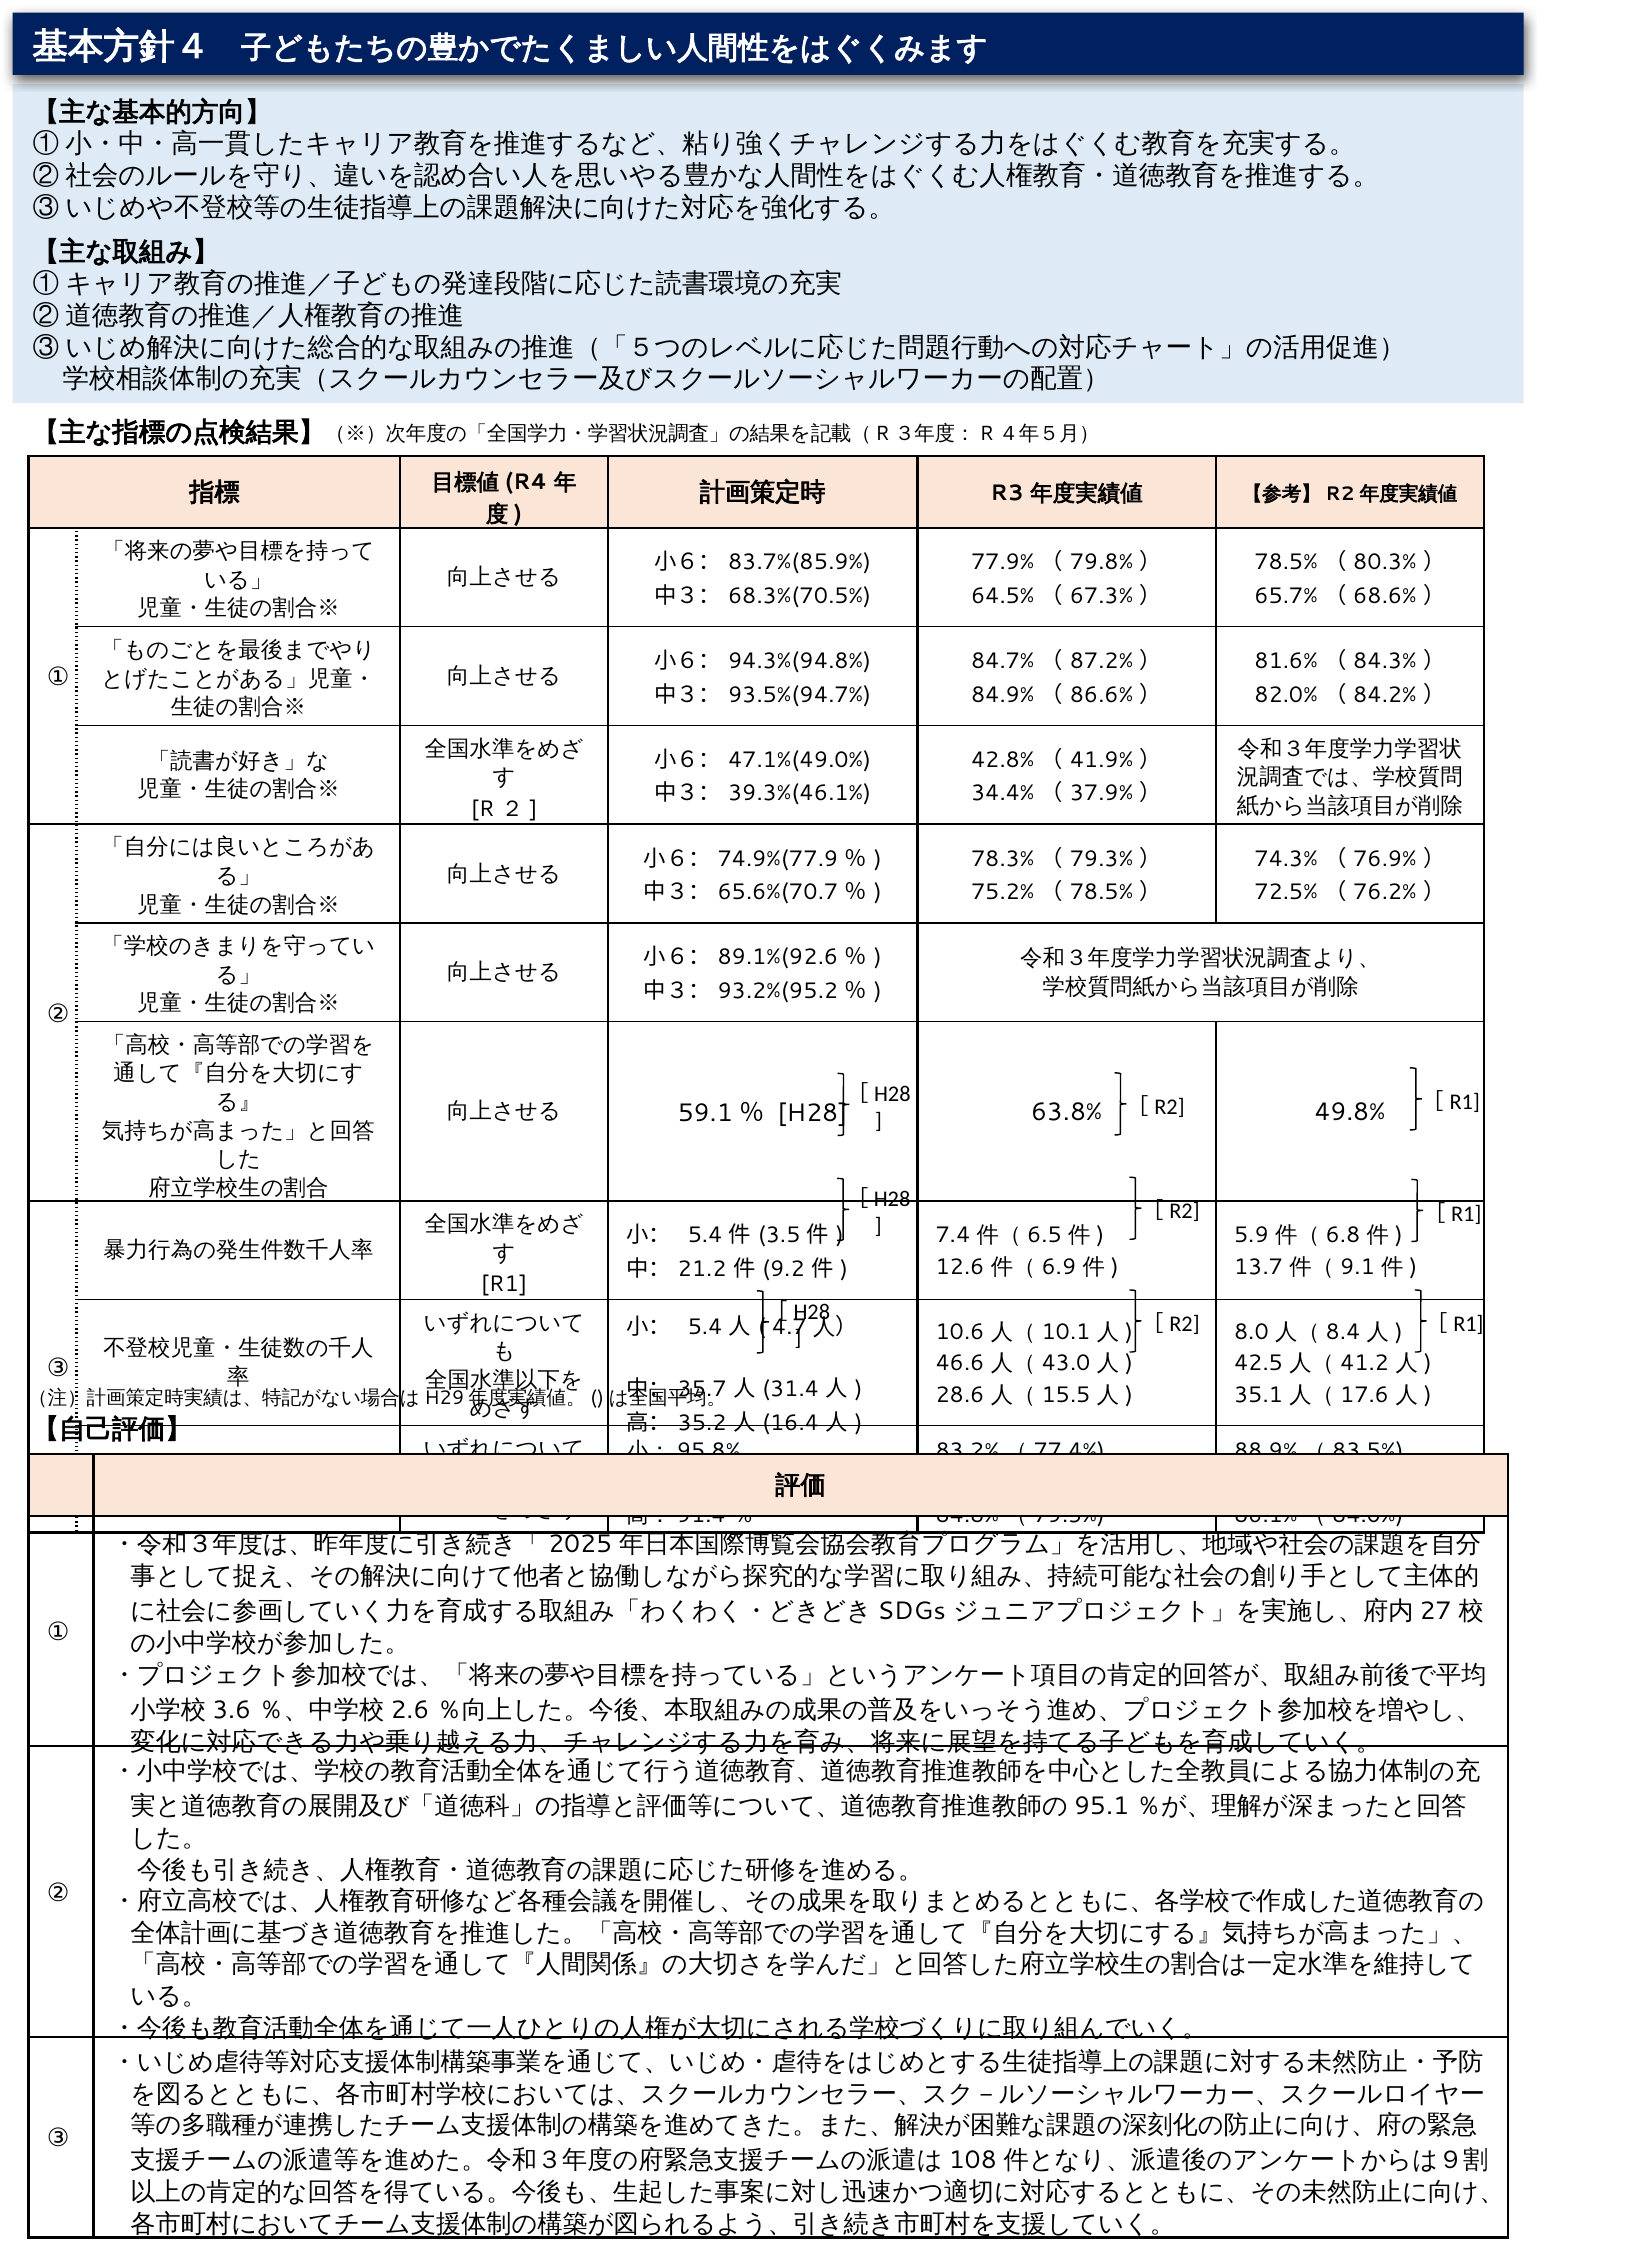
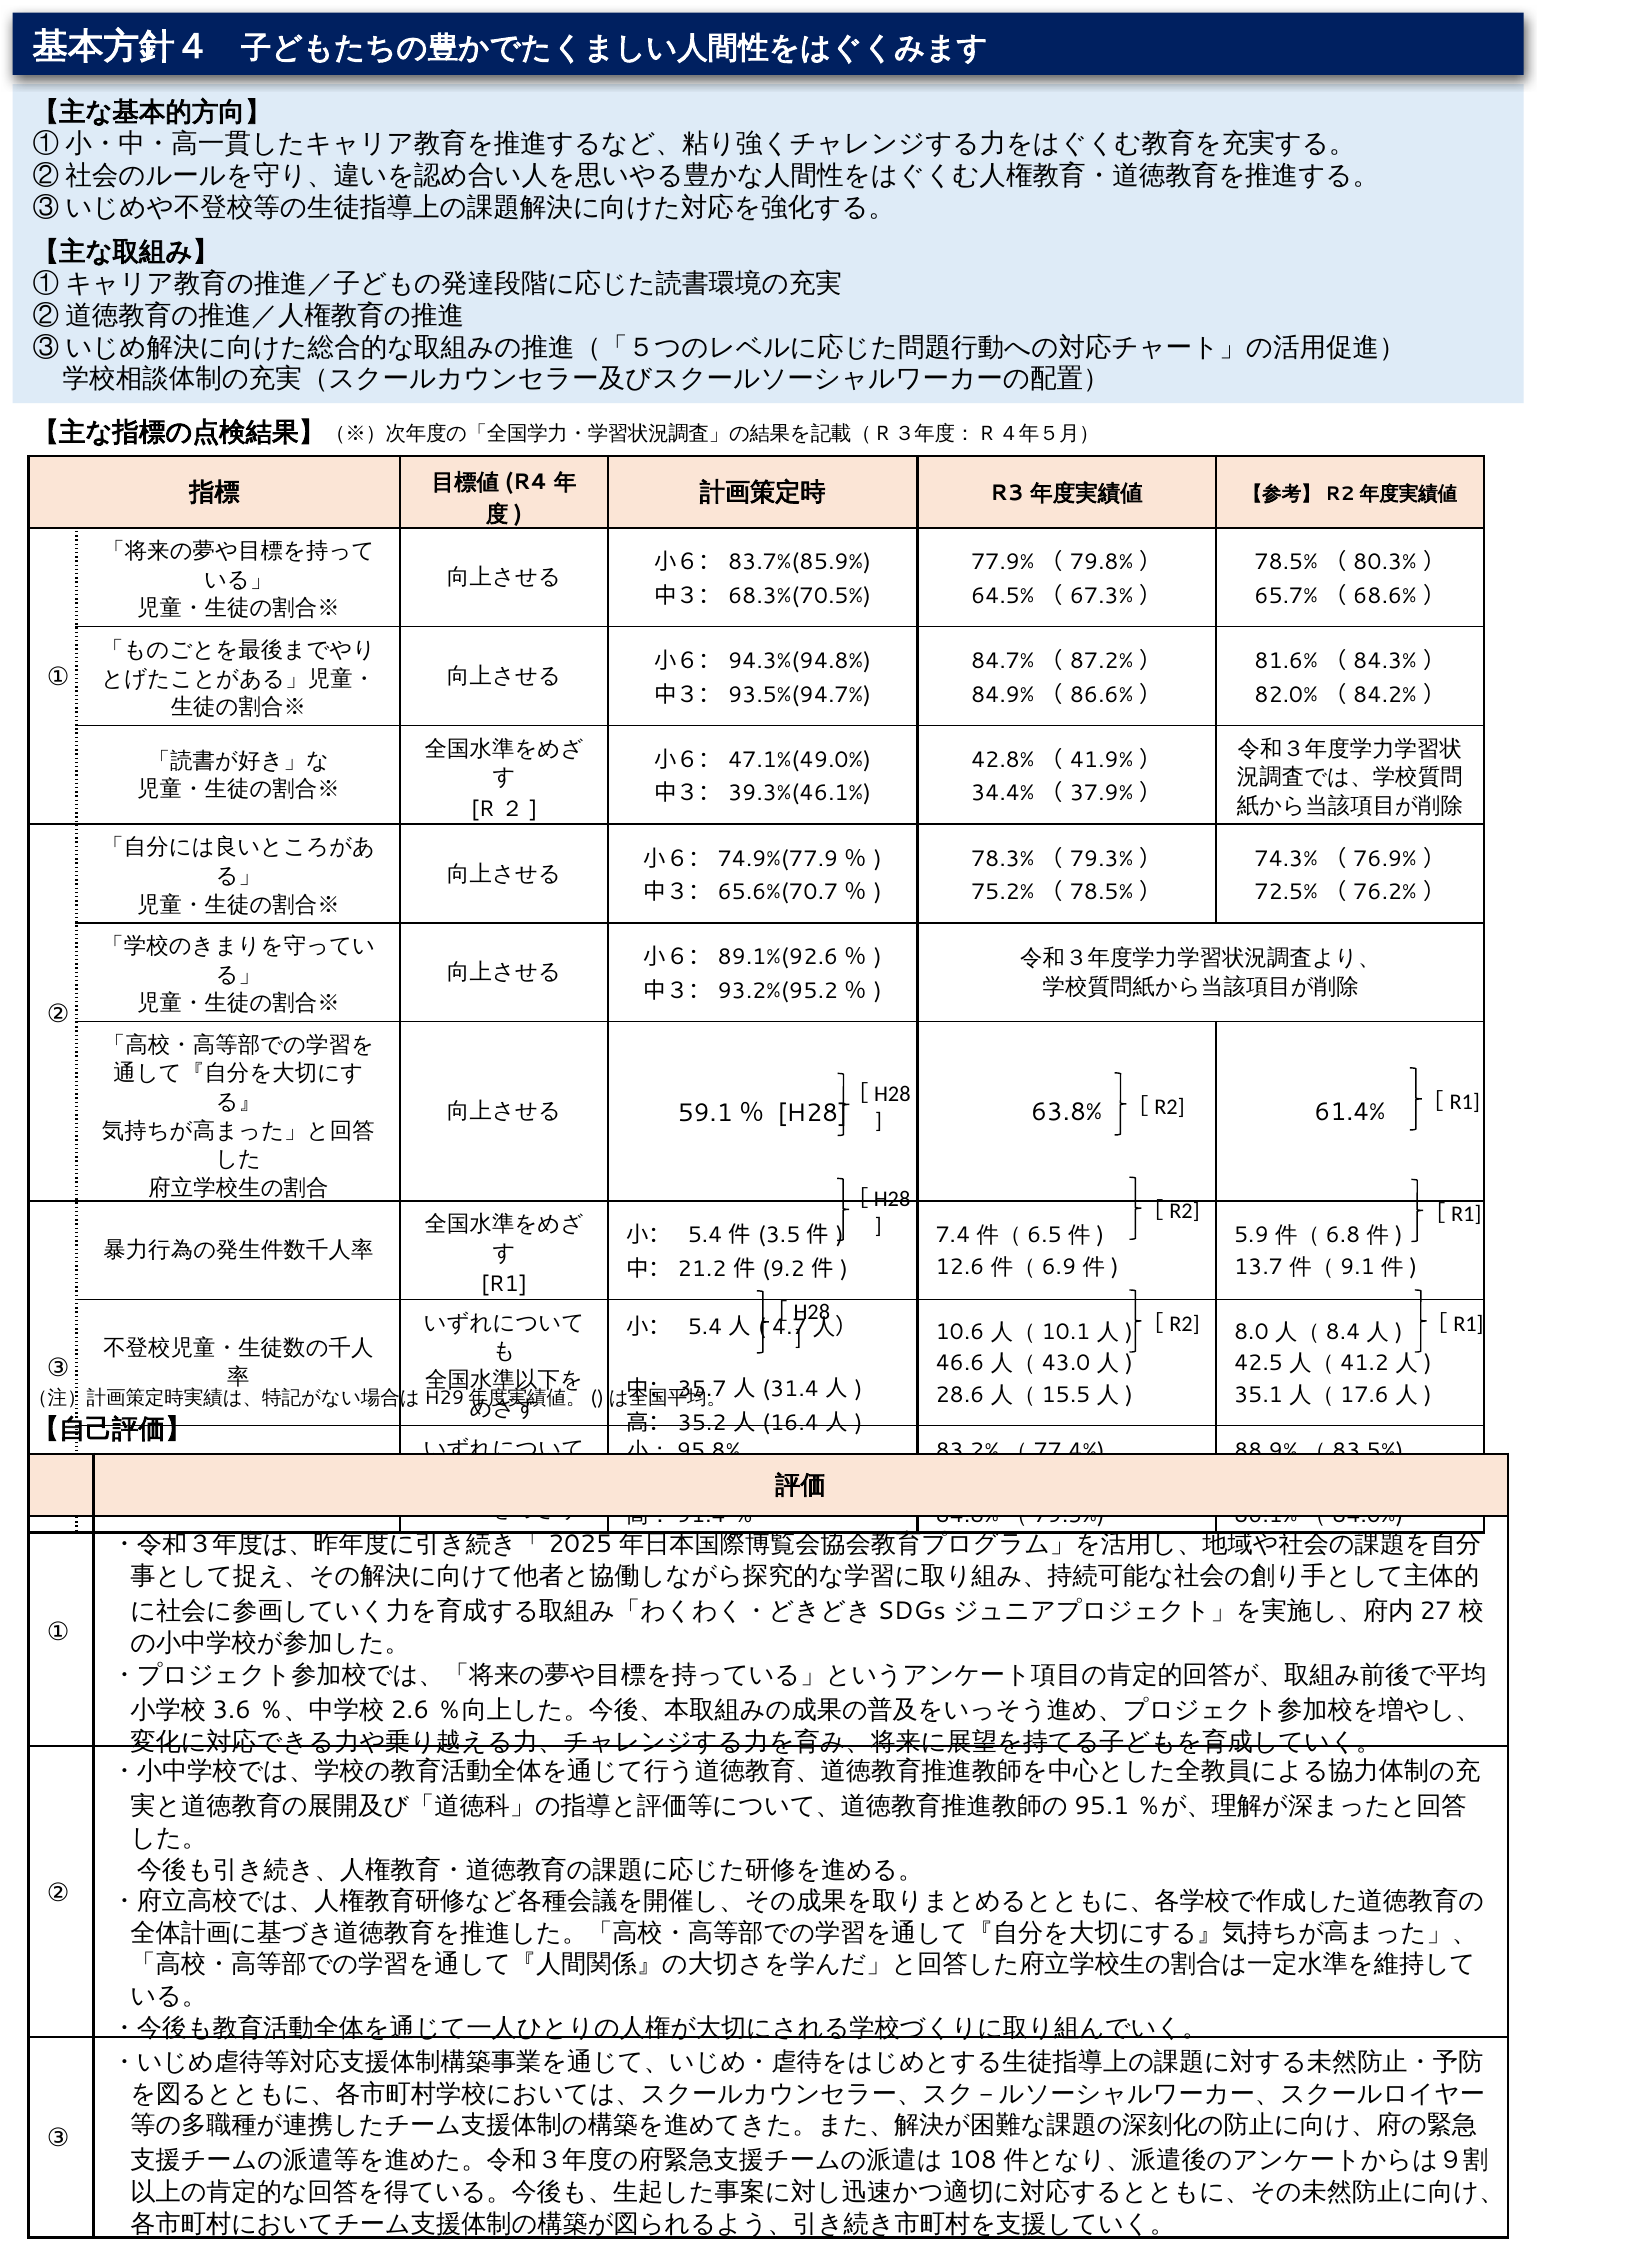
49.8%: 49.8% -> 61.4% (1350, 1113)
